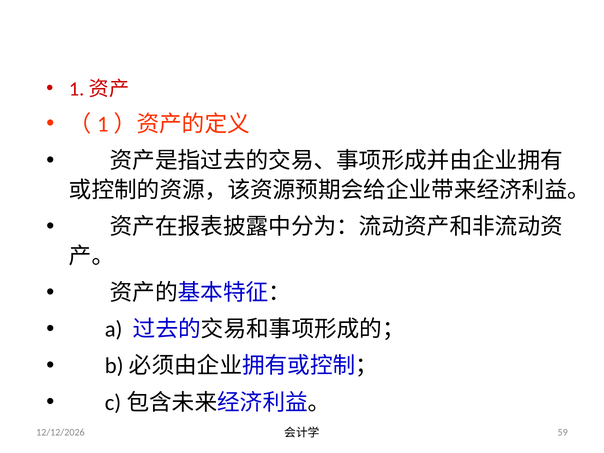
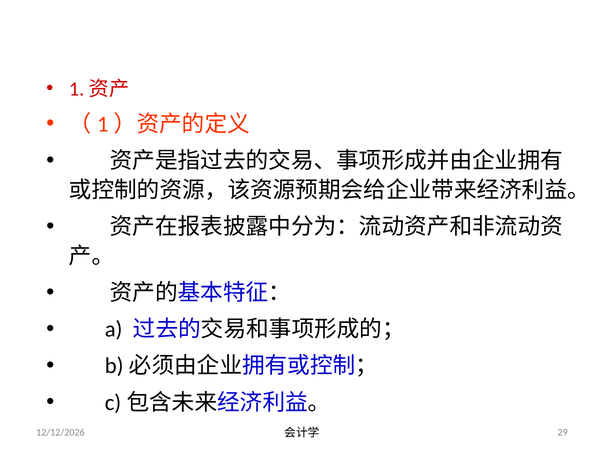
59: 59 -> 29 (563, 433)
